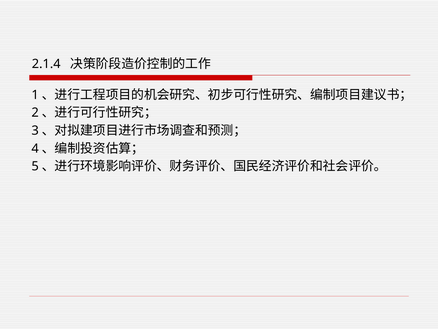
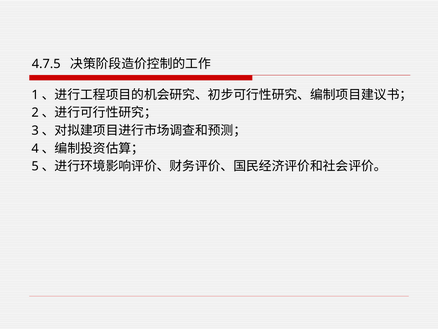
2.1.4: 2.1.4 -> 4.7.5 (46, 64)
